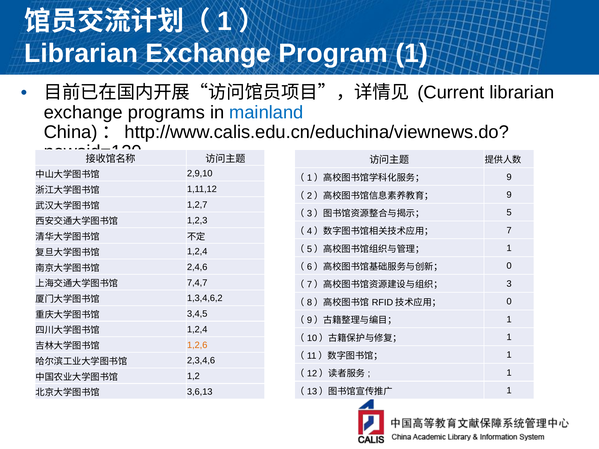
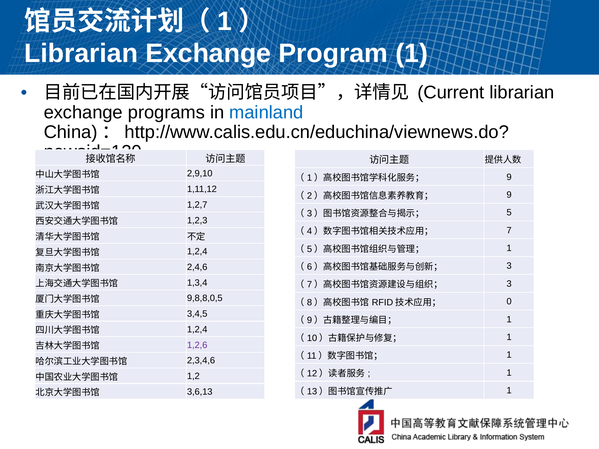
0: 0 -> 3 (509, 266)
7,4,7: 7,4,7 -> 1,3,4 (197, 283)
1,3,4,6,2: 1,3,4,6,2 -> 9,8,8,0,5 (205, 298)
1,2,6 colour: orange -> purple (197, 345)
